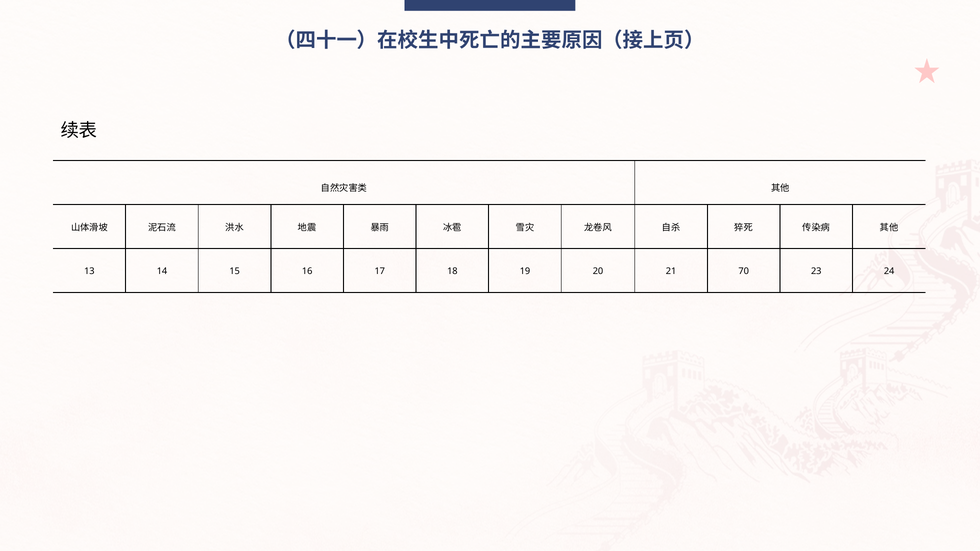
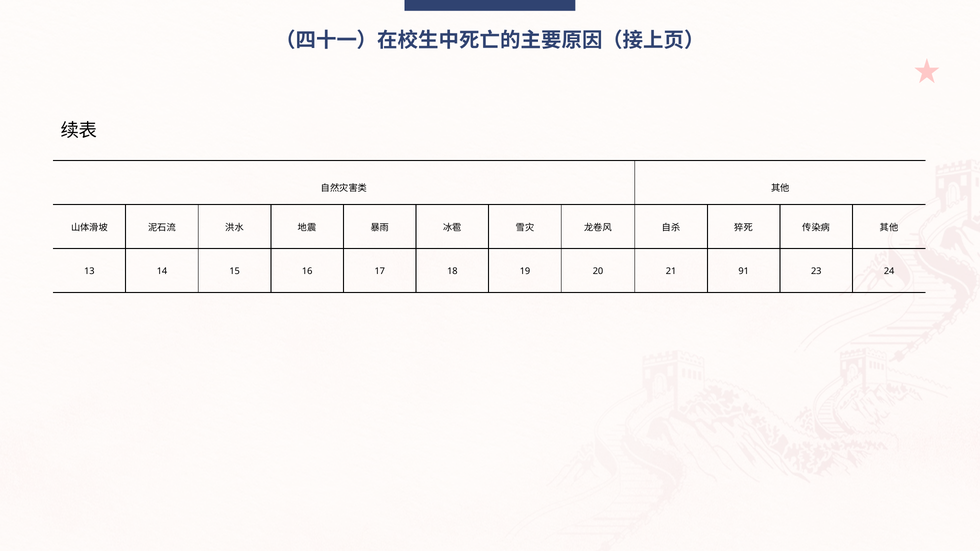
70: 70 -> 91 (744, 271)
